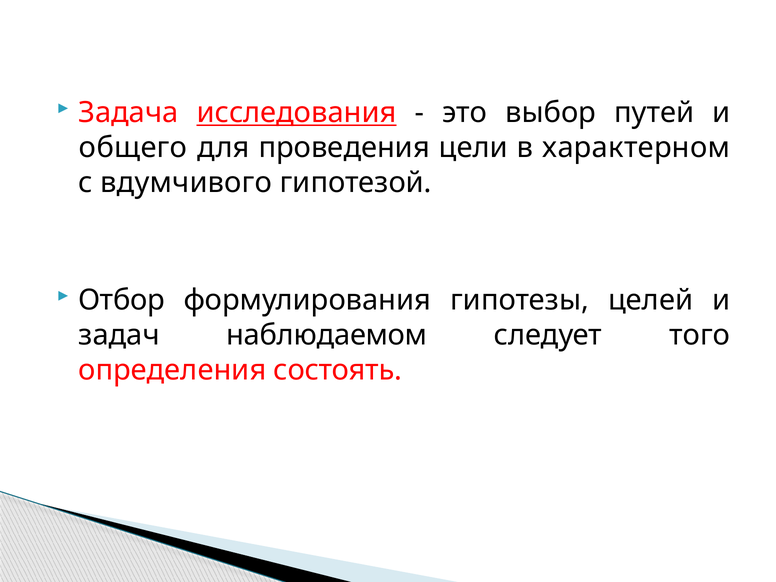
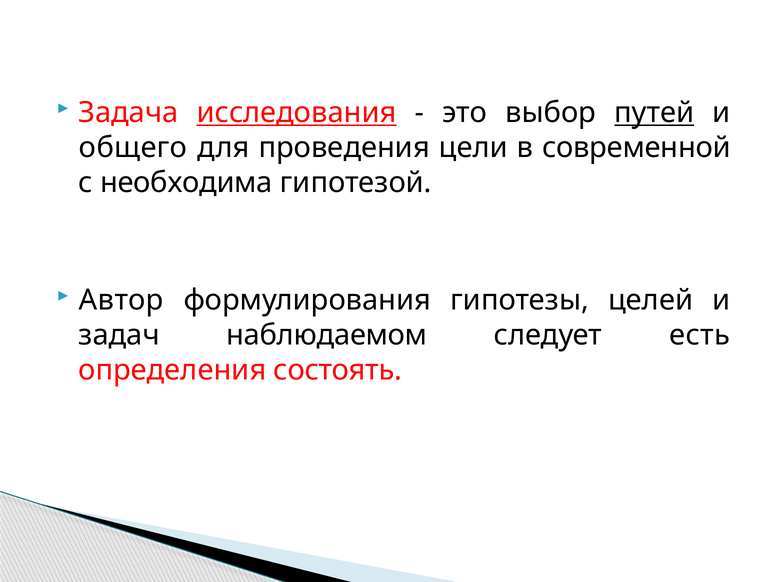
путей underline: none -> present (654, 113)
характерном: характерном -> современной (636, 148)
вдумчивого: вдумчивого -> необходима (186, 183)
Отбор: Отбор -> Автор (121, 300)
того: того -> есть (700, 335)
